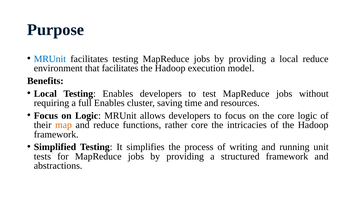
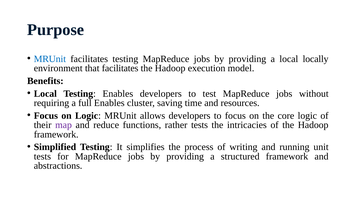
local reduce: reduce -> locally (316, 59)
map colour: orange -> purple (64, 125)
rather core: core -> tests (200, 125)
